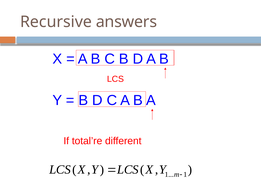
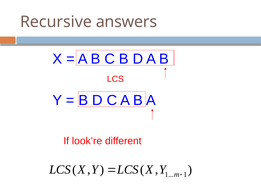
total’re: total’re -> look’re (87, 141)
